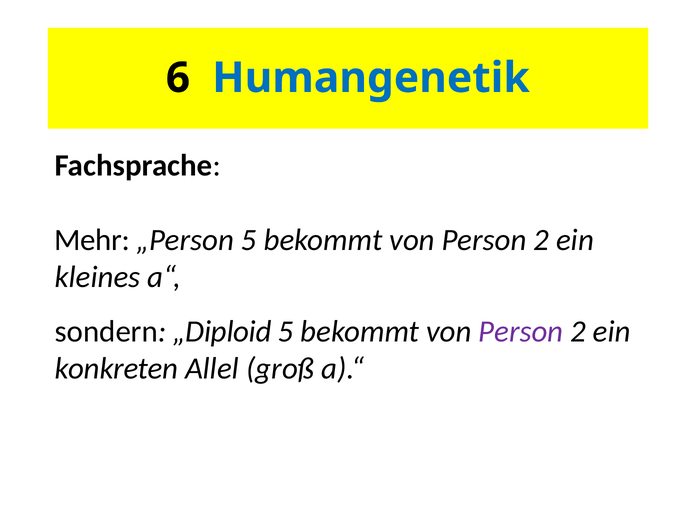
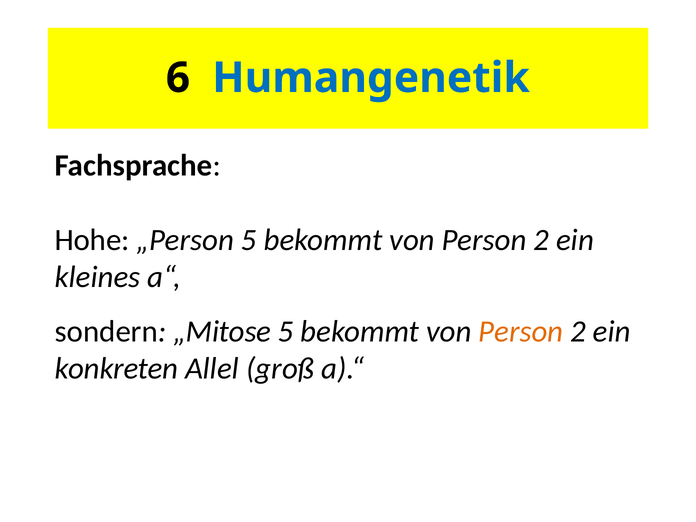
Mehr: Mehr -> Hohe (92, 240)
„Diploid: „Diploid -> „Mitose (222, 332)
Person colour: purple -> orange (521, 332)
